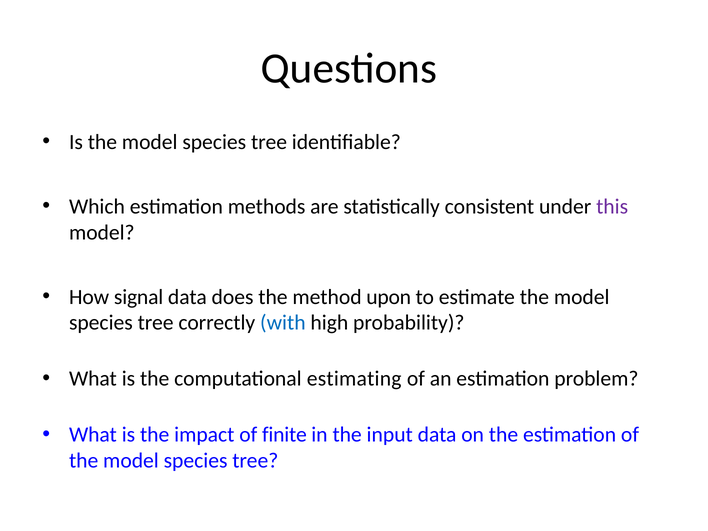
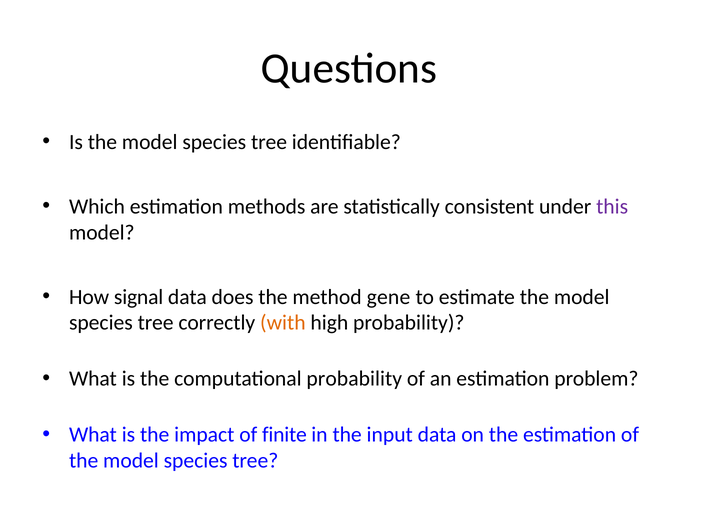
upon: upon -> gene (388, 297)
with colour: blue -> orange (283, 323)
computational estimating: estimating -> probability (354, 379)
